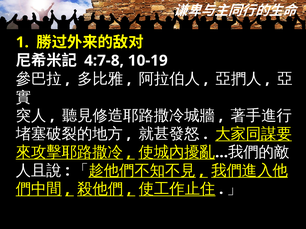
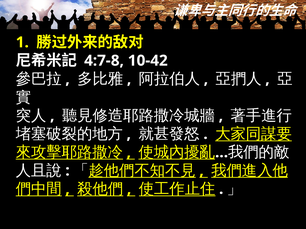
10-19: 10-19 -> 10-42 (148, 61)
